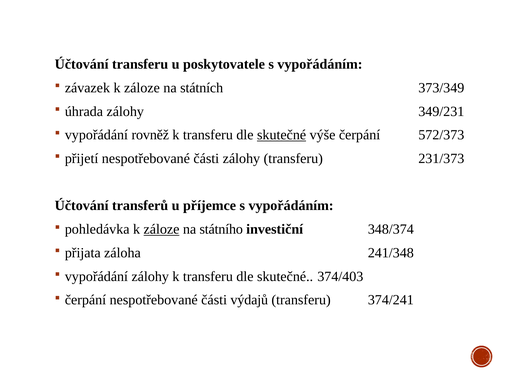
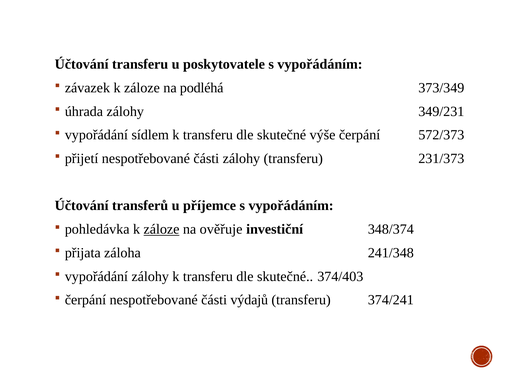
státních: státních -> podléhá (202, 88)
rovněž: rovněž -> sídlem (150, 135)
skutečné underline: present -> none (282, 135)
státního: státního -> ověřuje (221, 229)
